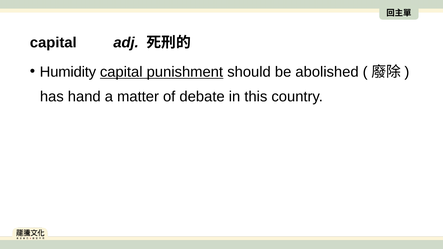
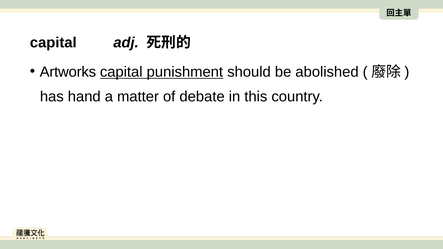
Humidity: Humidity -> Artworks (68, 72)
